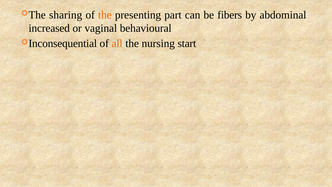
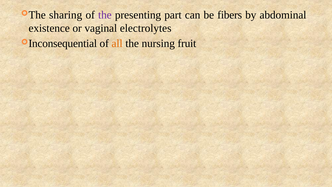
the colour: orange -> purple (105, 15)
increased: increased -> existence (49, 28)
behavioural: behavioural -> electrolytes (146, 28)
start: start -> fruit (187, 44)
